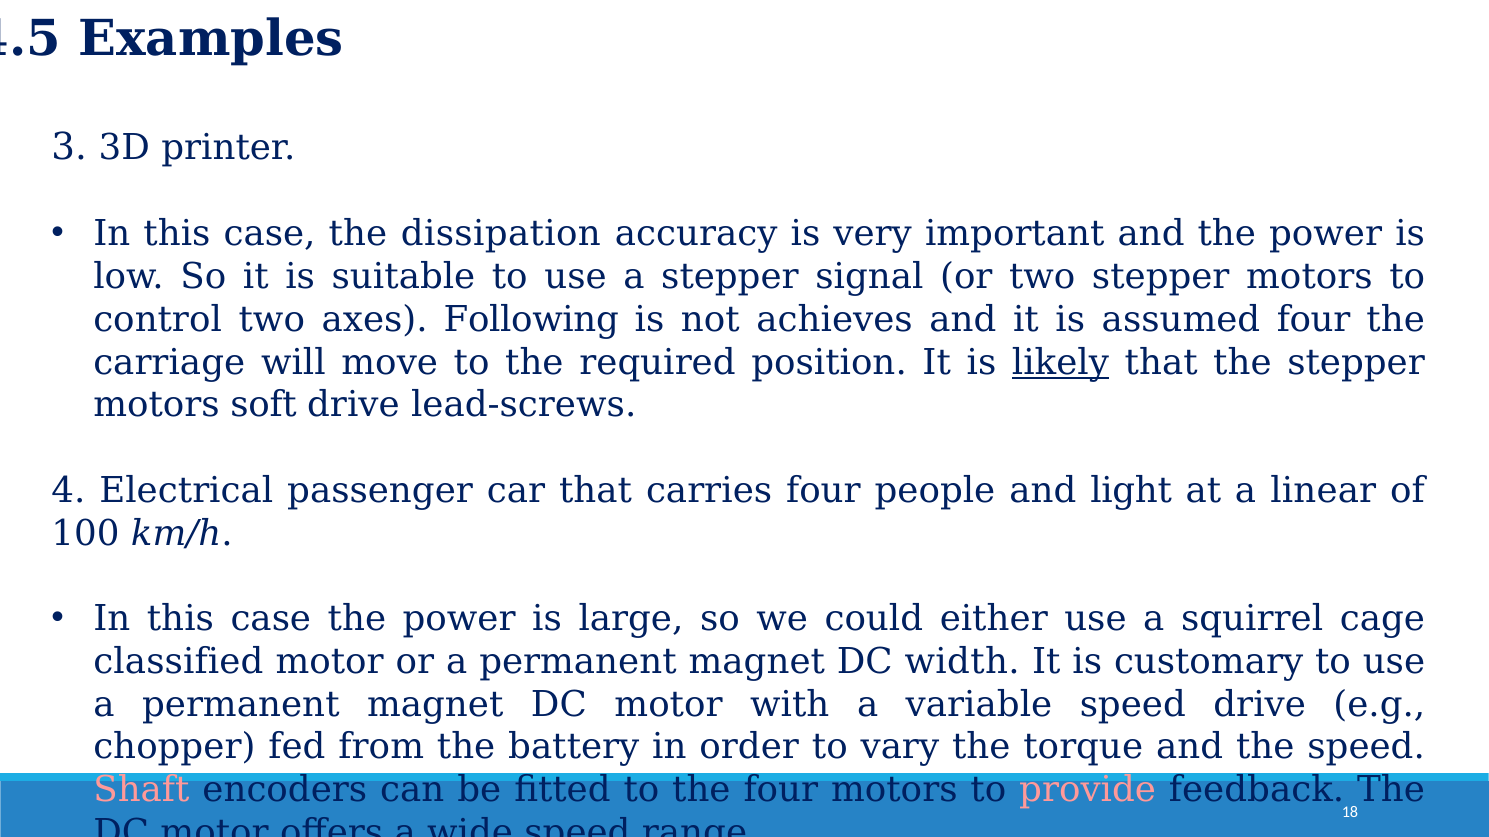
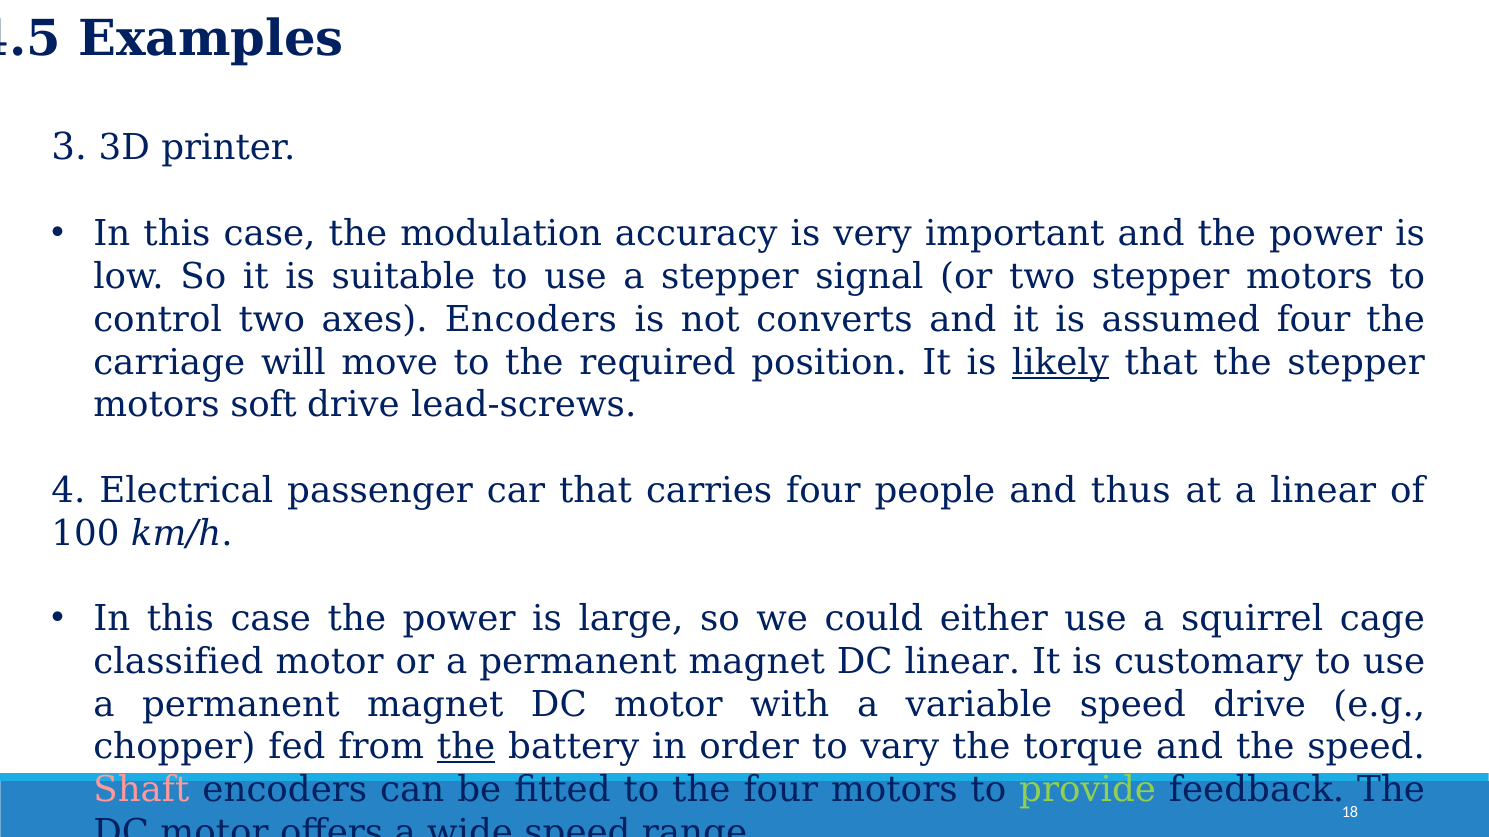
dissipation: dissipation -> modulation (501, 234)
axes Following: Following -> Encoders (531, 320)
achieves: achieves -> converts (834, 320)
light: light -> thus (1131, 491)
DC width: width -> linear (962, 662)
the underline: none -> present (466, 748)
provide colour: pink -> light green (1088, 790)
